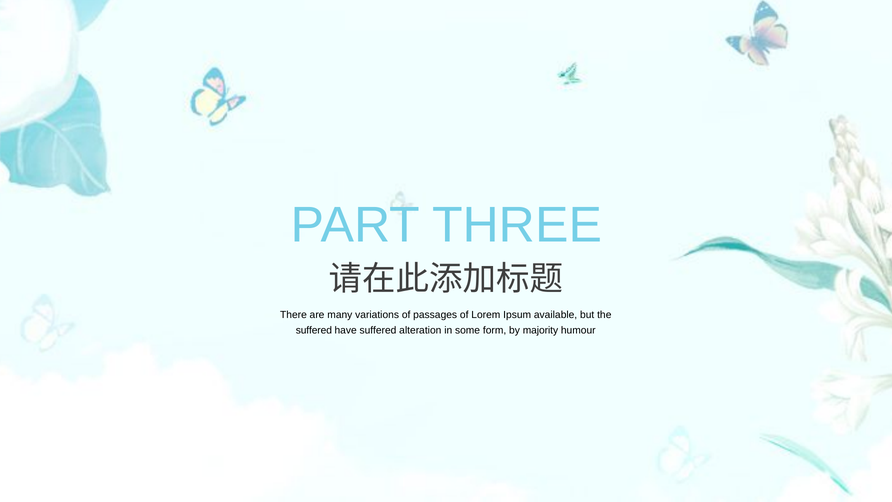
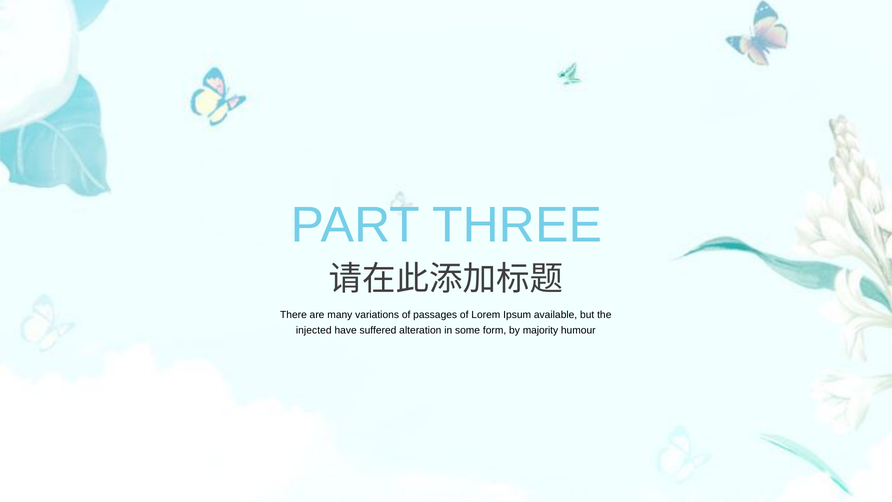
suffered: suffered -> injected (314, 330)
